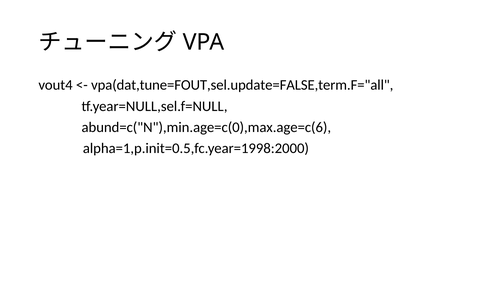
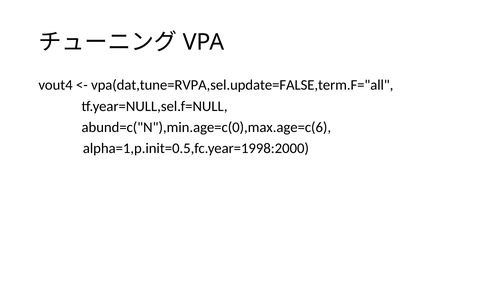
vpa(dat,tune=FOUT,sel.update=FALSE,term.F="all: vpa(dat,tune=FOUT,sel.update=FALSE,term.F="all -> vpa(dat,tune=RVPA,sel.update=FALSE,term.F="all (242, 85)
